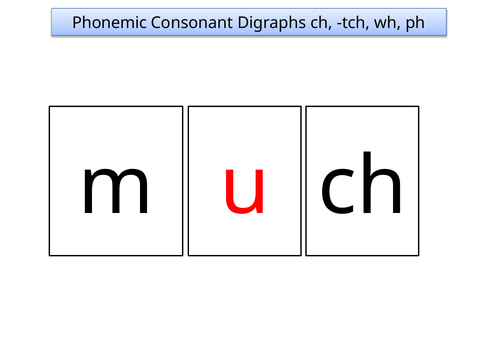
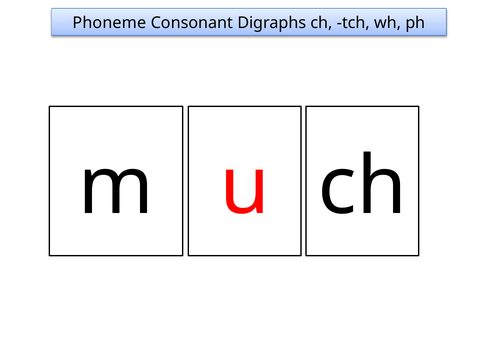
Phonemic: Phonemic -> Phoneme (109, 23)
